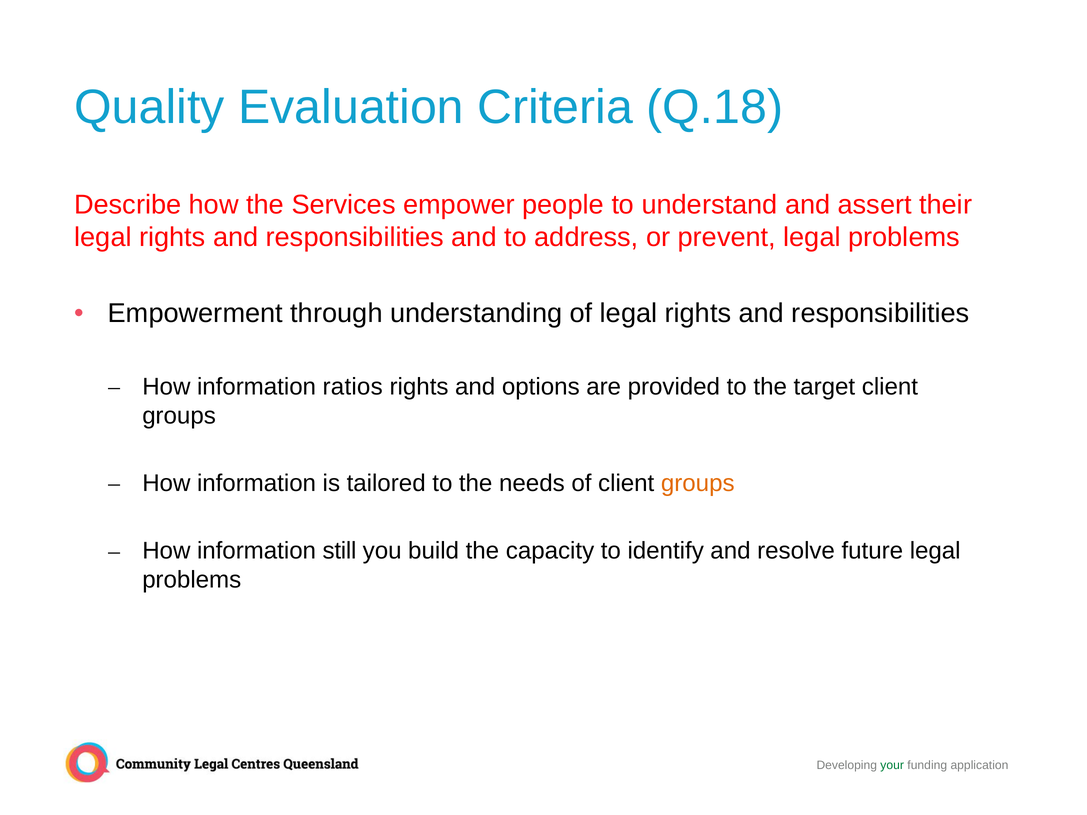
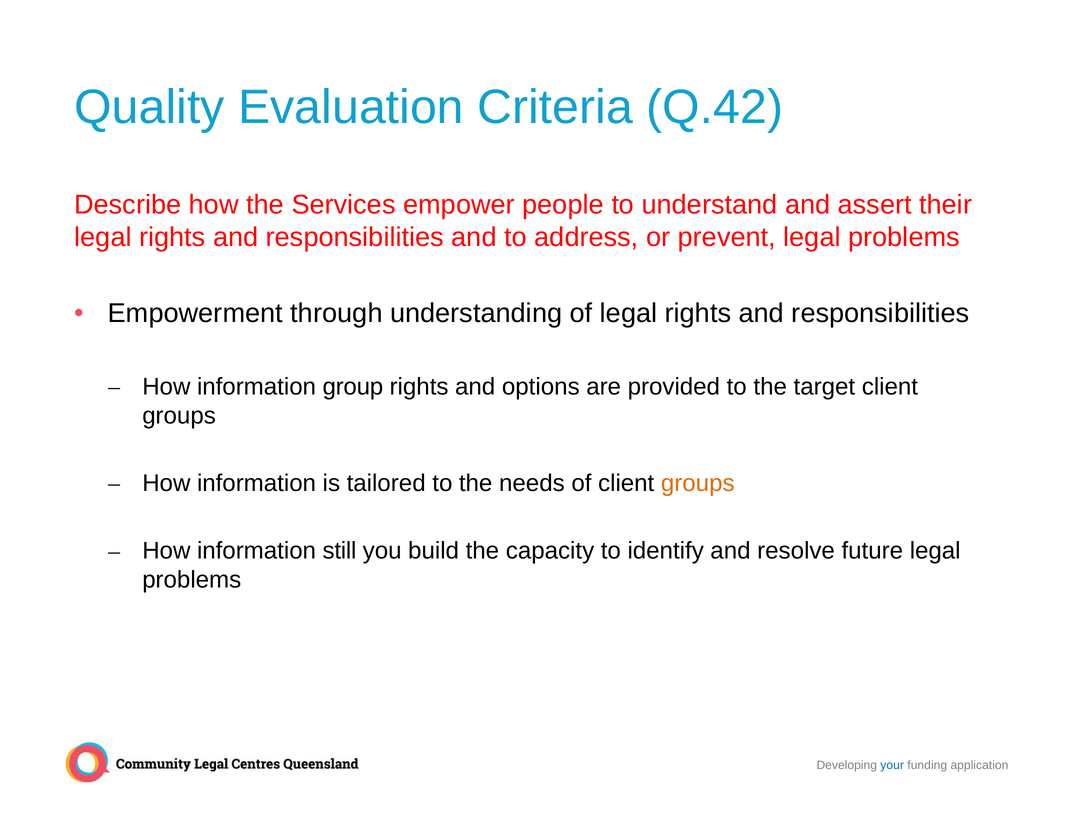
Q.18: Q.18 -> Q.42 (715, 108)
ratios: ratios -> group (353, 387)
your colour: green -> blue (892, 765)
